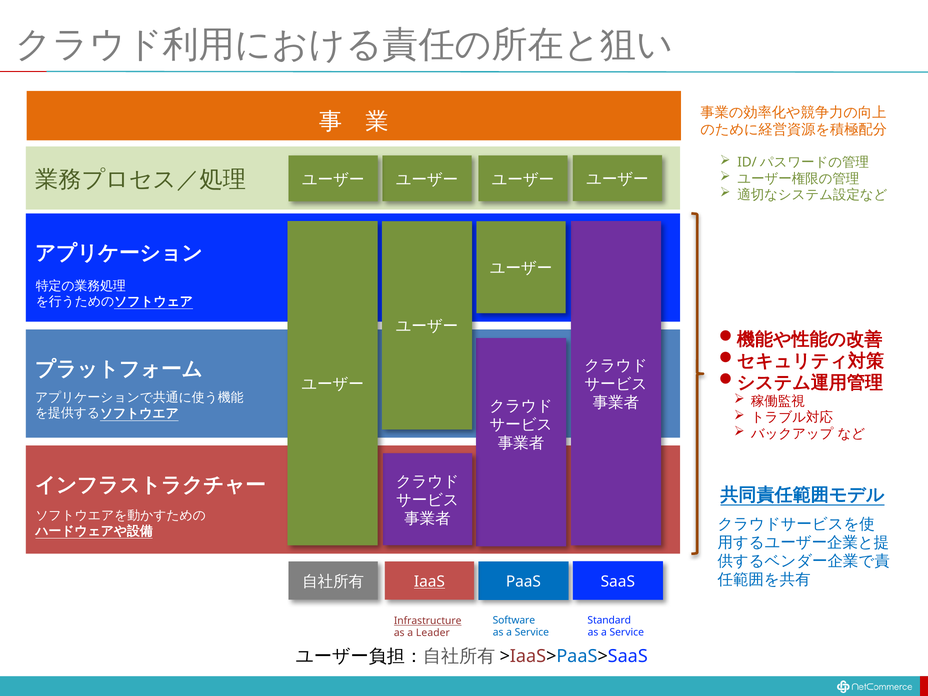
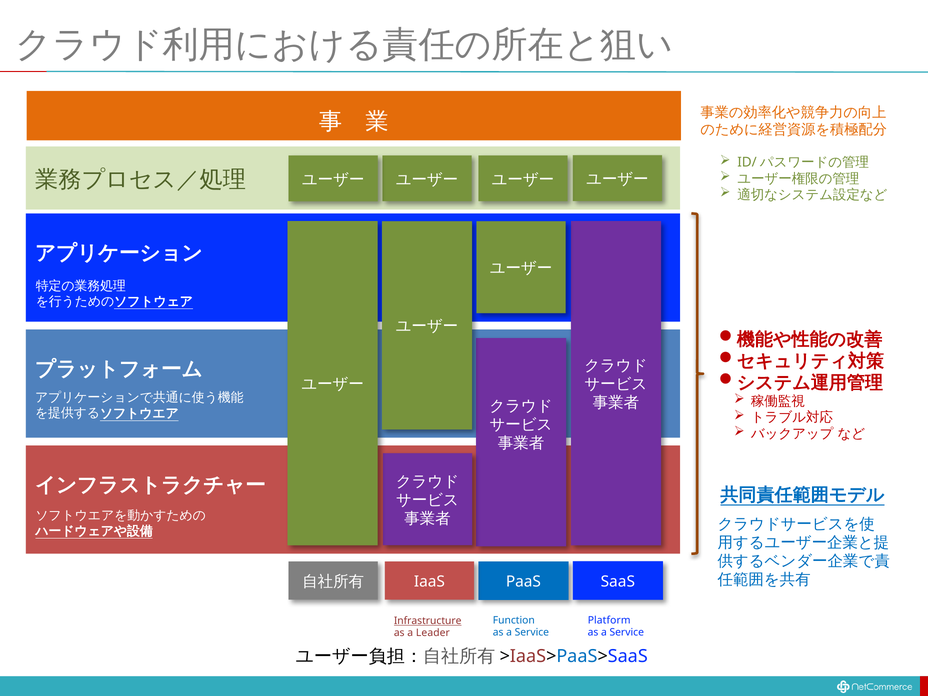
IaaS underline: present -> none (429, 582)
Software: Software -> Function (514, 620)
Standard: Standard -> Platform (609, 620)
